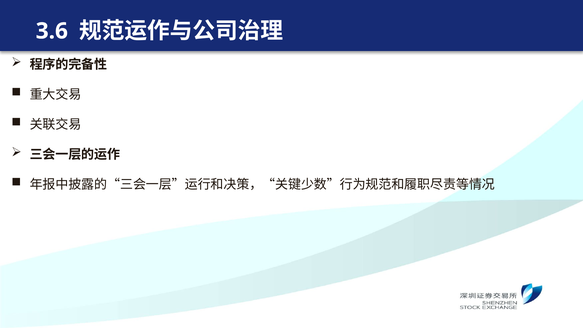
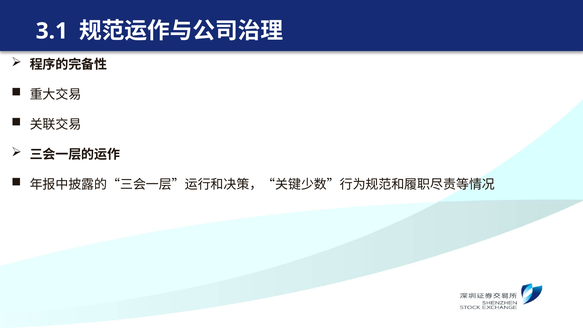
3.6: 3.6 -> 3.1 (52, 31)
